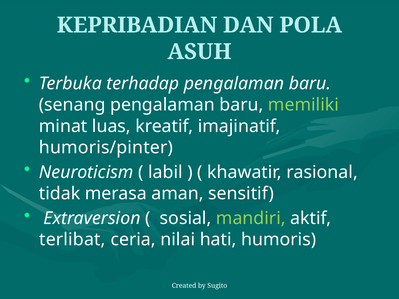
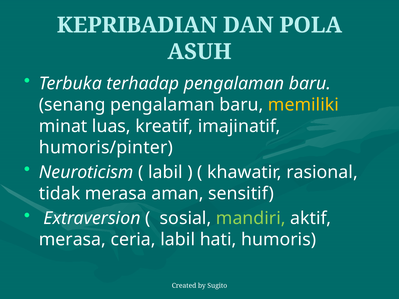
memiliki colour: light green -> yellow (303, 105)
terlibat: terlibat -> merasa (72, 240)
ceria nilai: nilai -> labil (178, 240)
